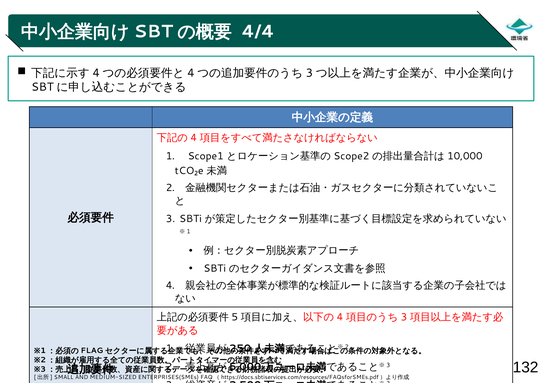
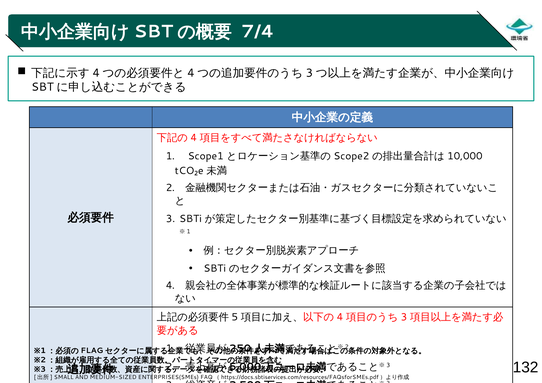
4/4: 4/4 -> 7/4 (258, 32)
